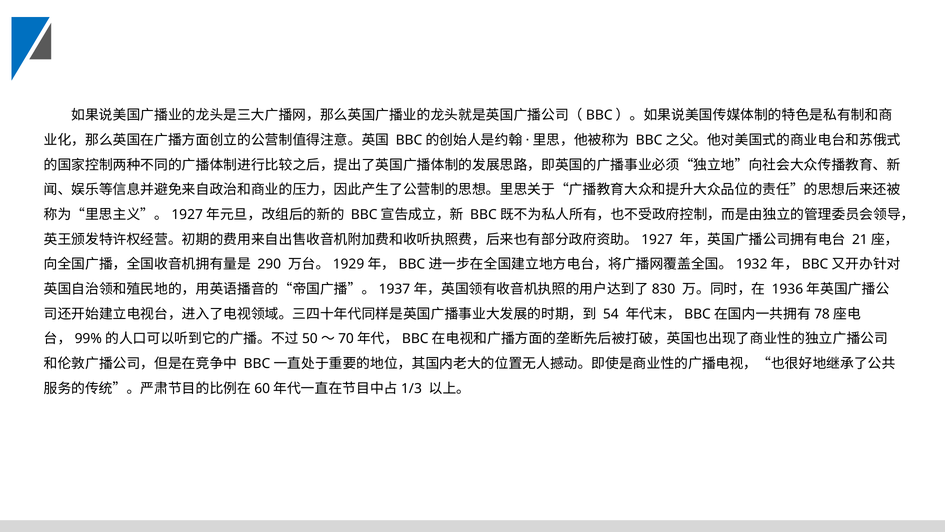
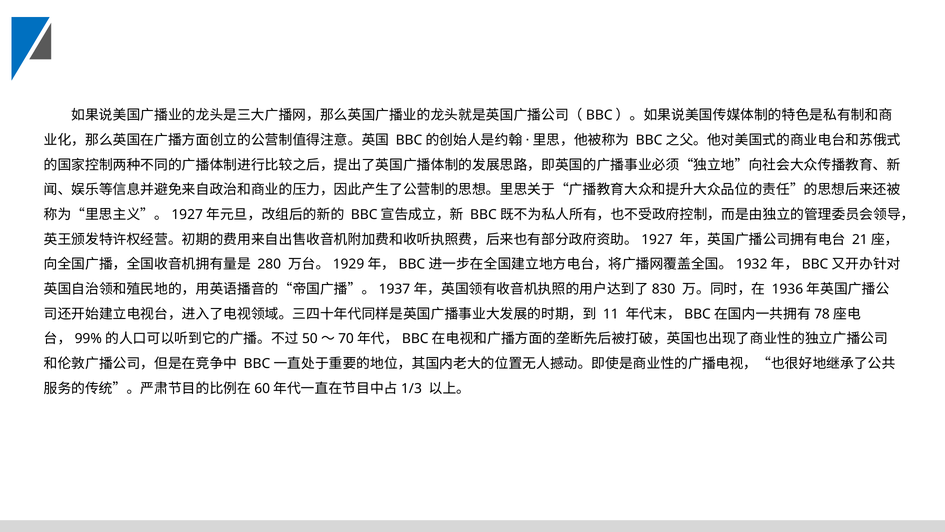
290: 290 -> 280 (269, 264)
54: 54 -> 11 (611, 314)
